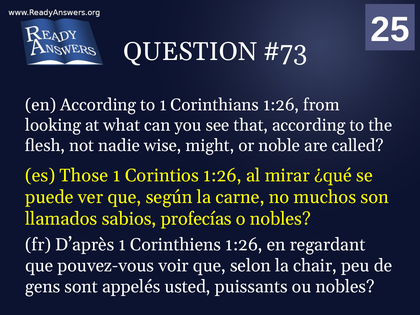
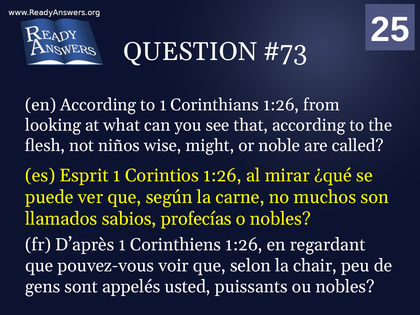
nadie: nadie -> niños (119, 146)
Those: Those -> Esprit (84, 176)
